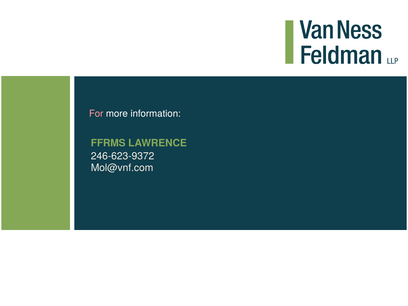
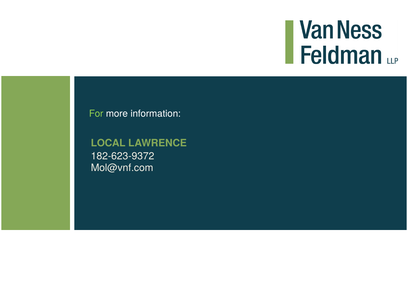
For colour: pink -> light green (96, 114)
FFRMS: FFRMS -> LOCAL (108, 143)
246-623-9372: 246-623-9372 -> 182-623-9372 (123, 156)
